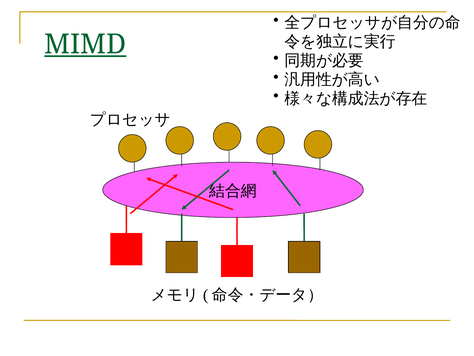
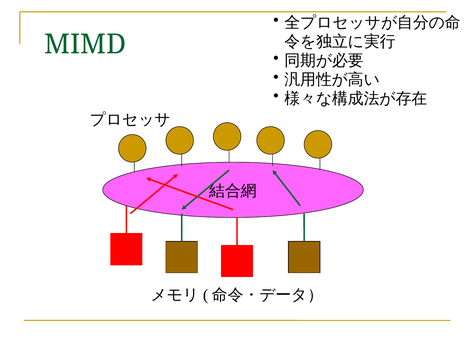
MIMD underline: present -> none (85, 44)
